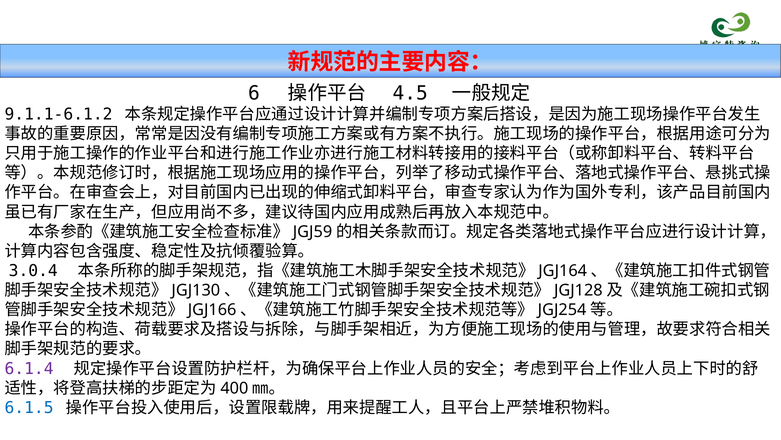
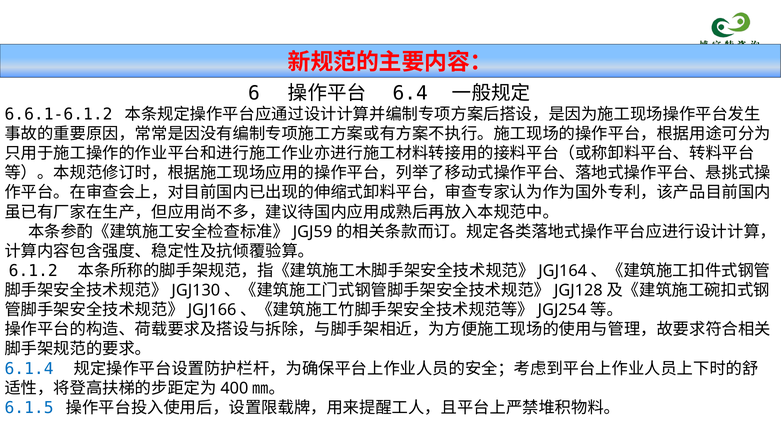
4.5: 4.5 -> 6.4 (410, 93)
9.1.1-6.1.2: 9.1.1-6.1.2 -> 6.6.1-6.1.2 (59, 114)
3.0.4: 3.0.4 -> 6.1.2 (33, 270)
6.1.4 colour: purple -> blue (29, 368)
